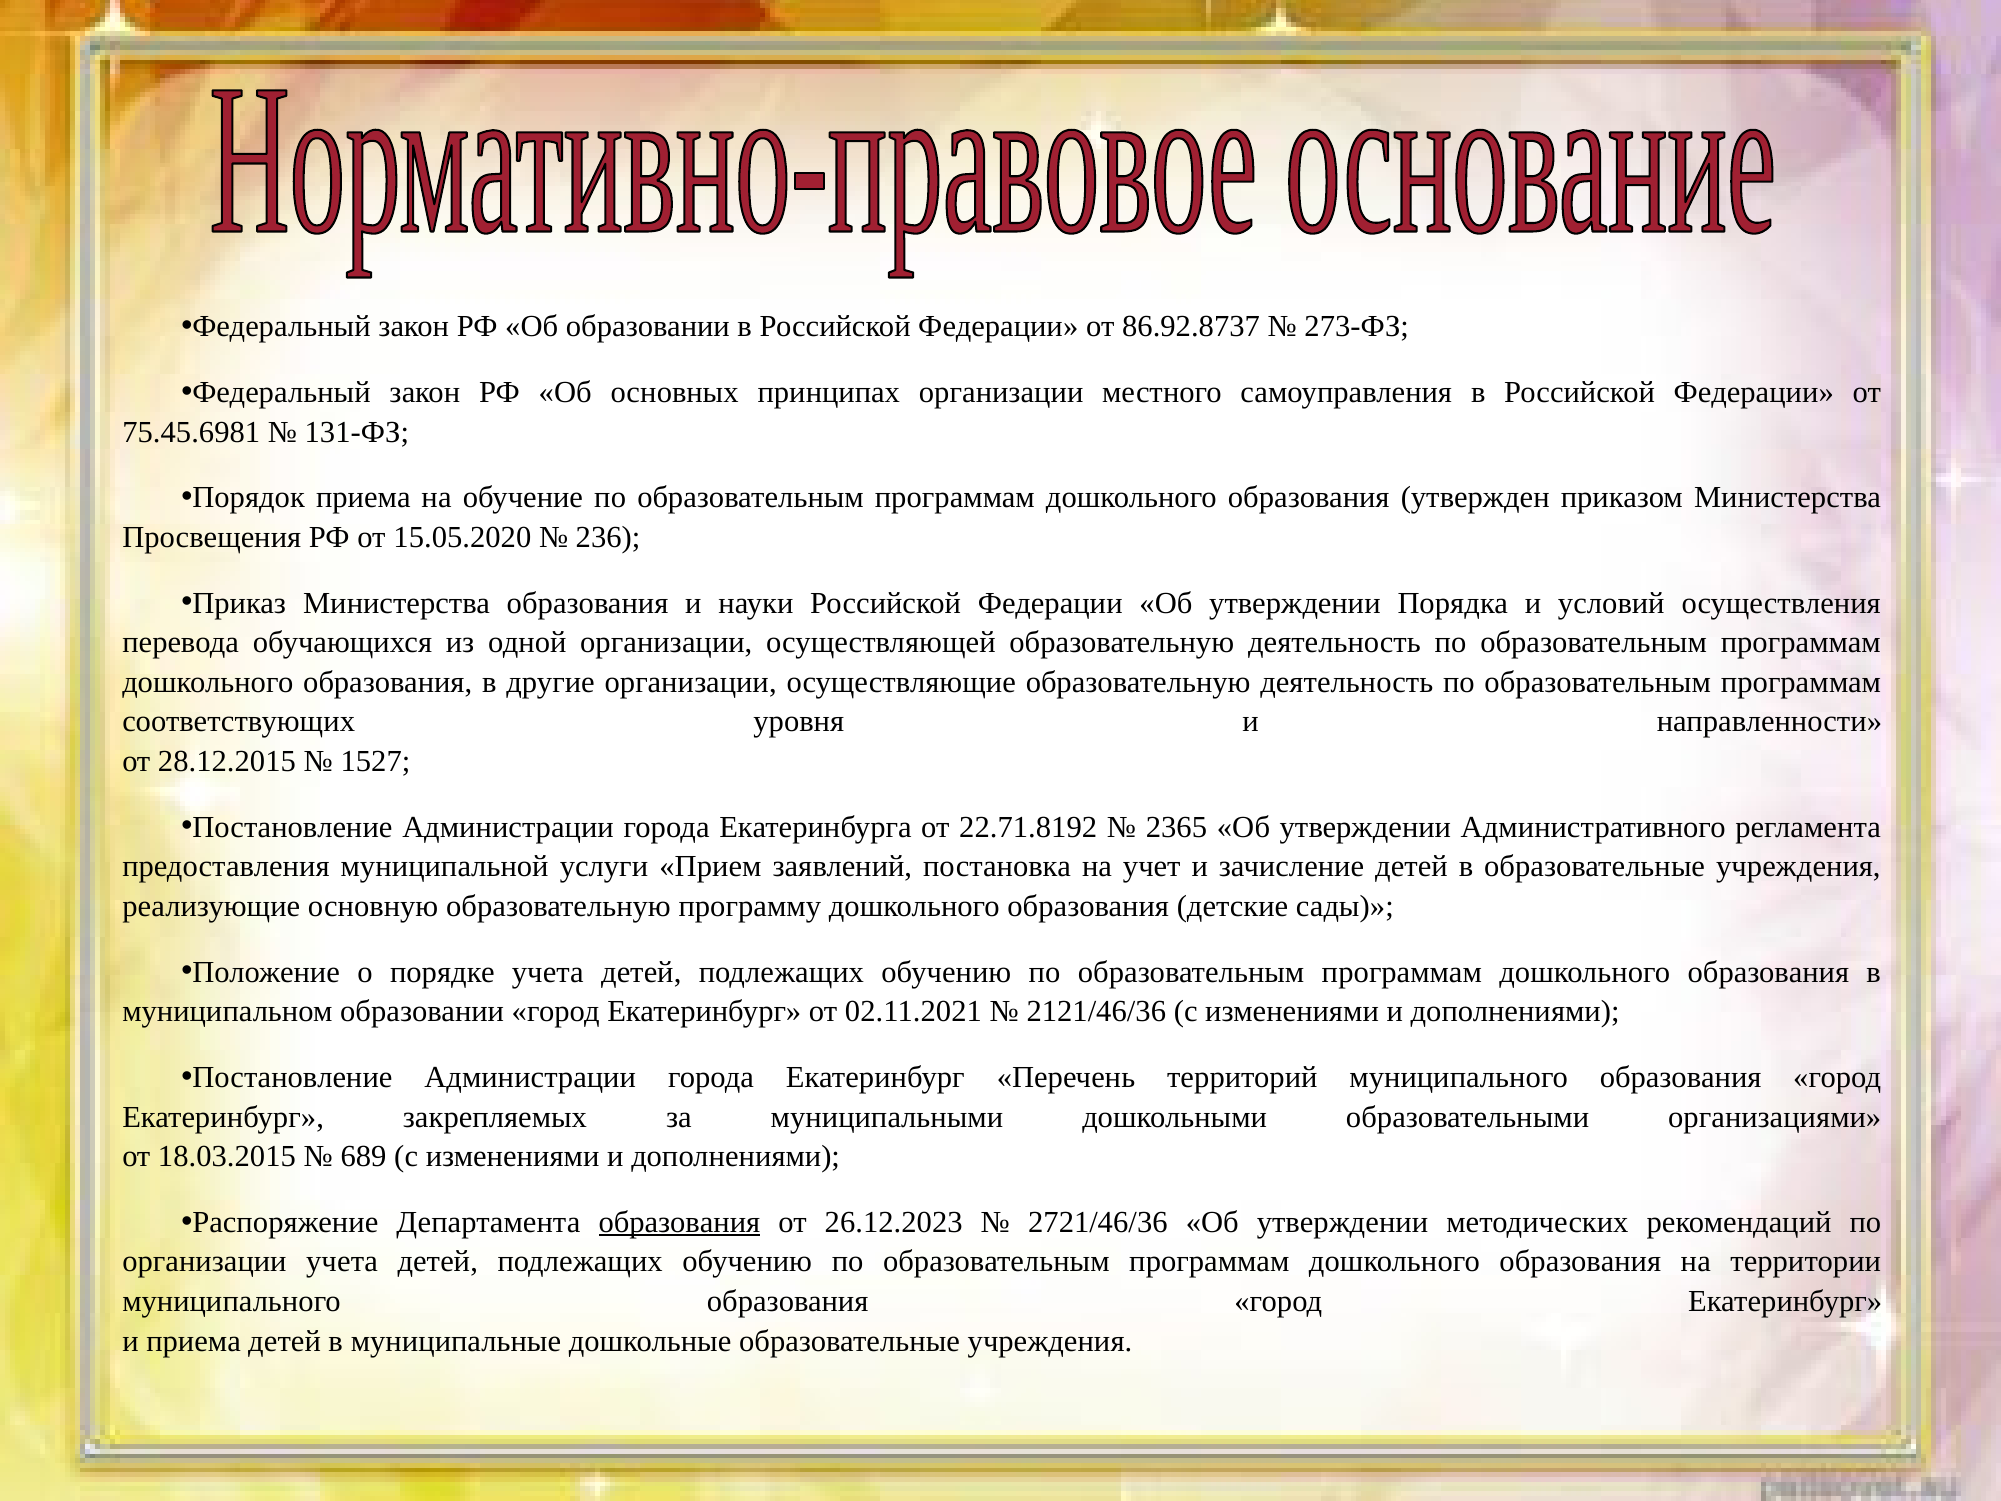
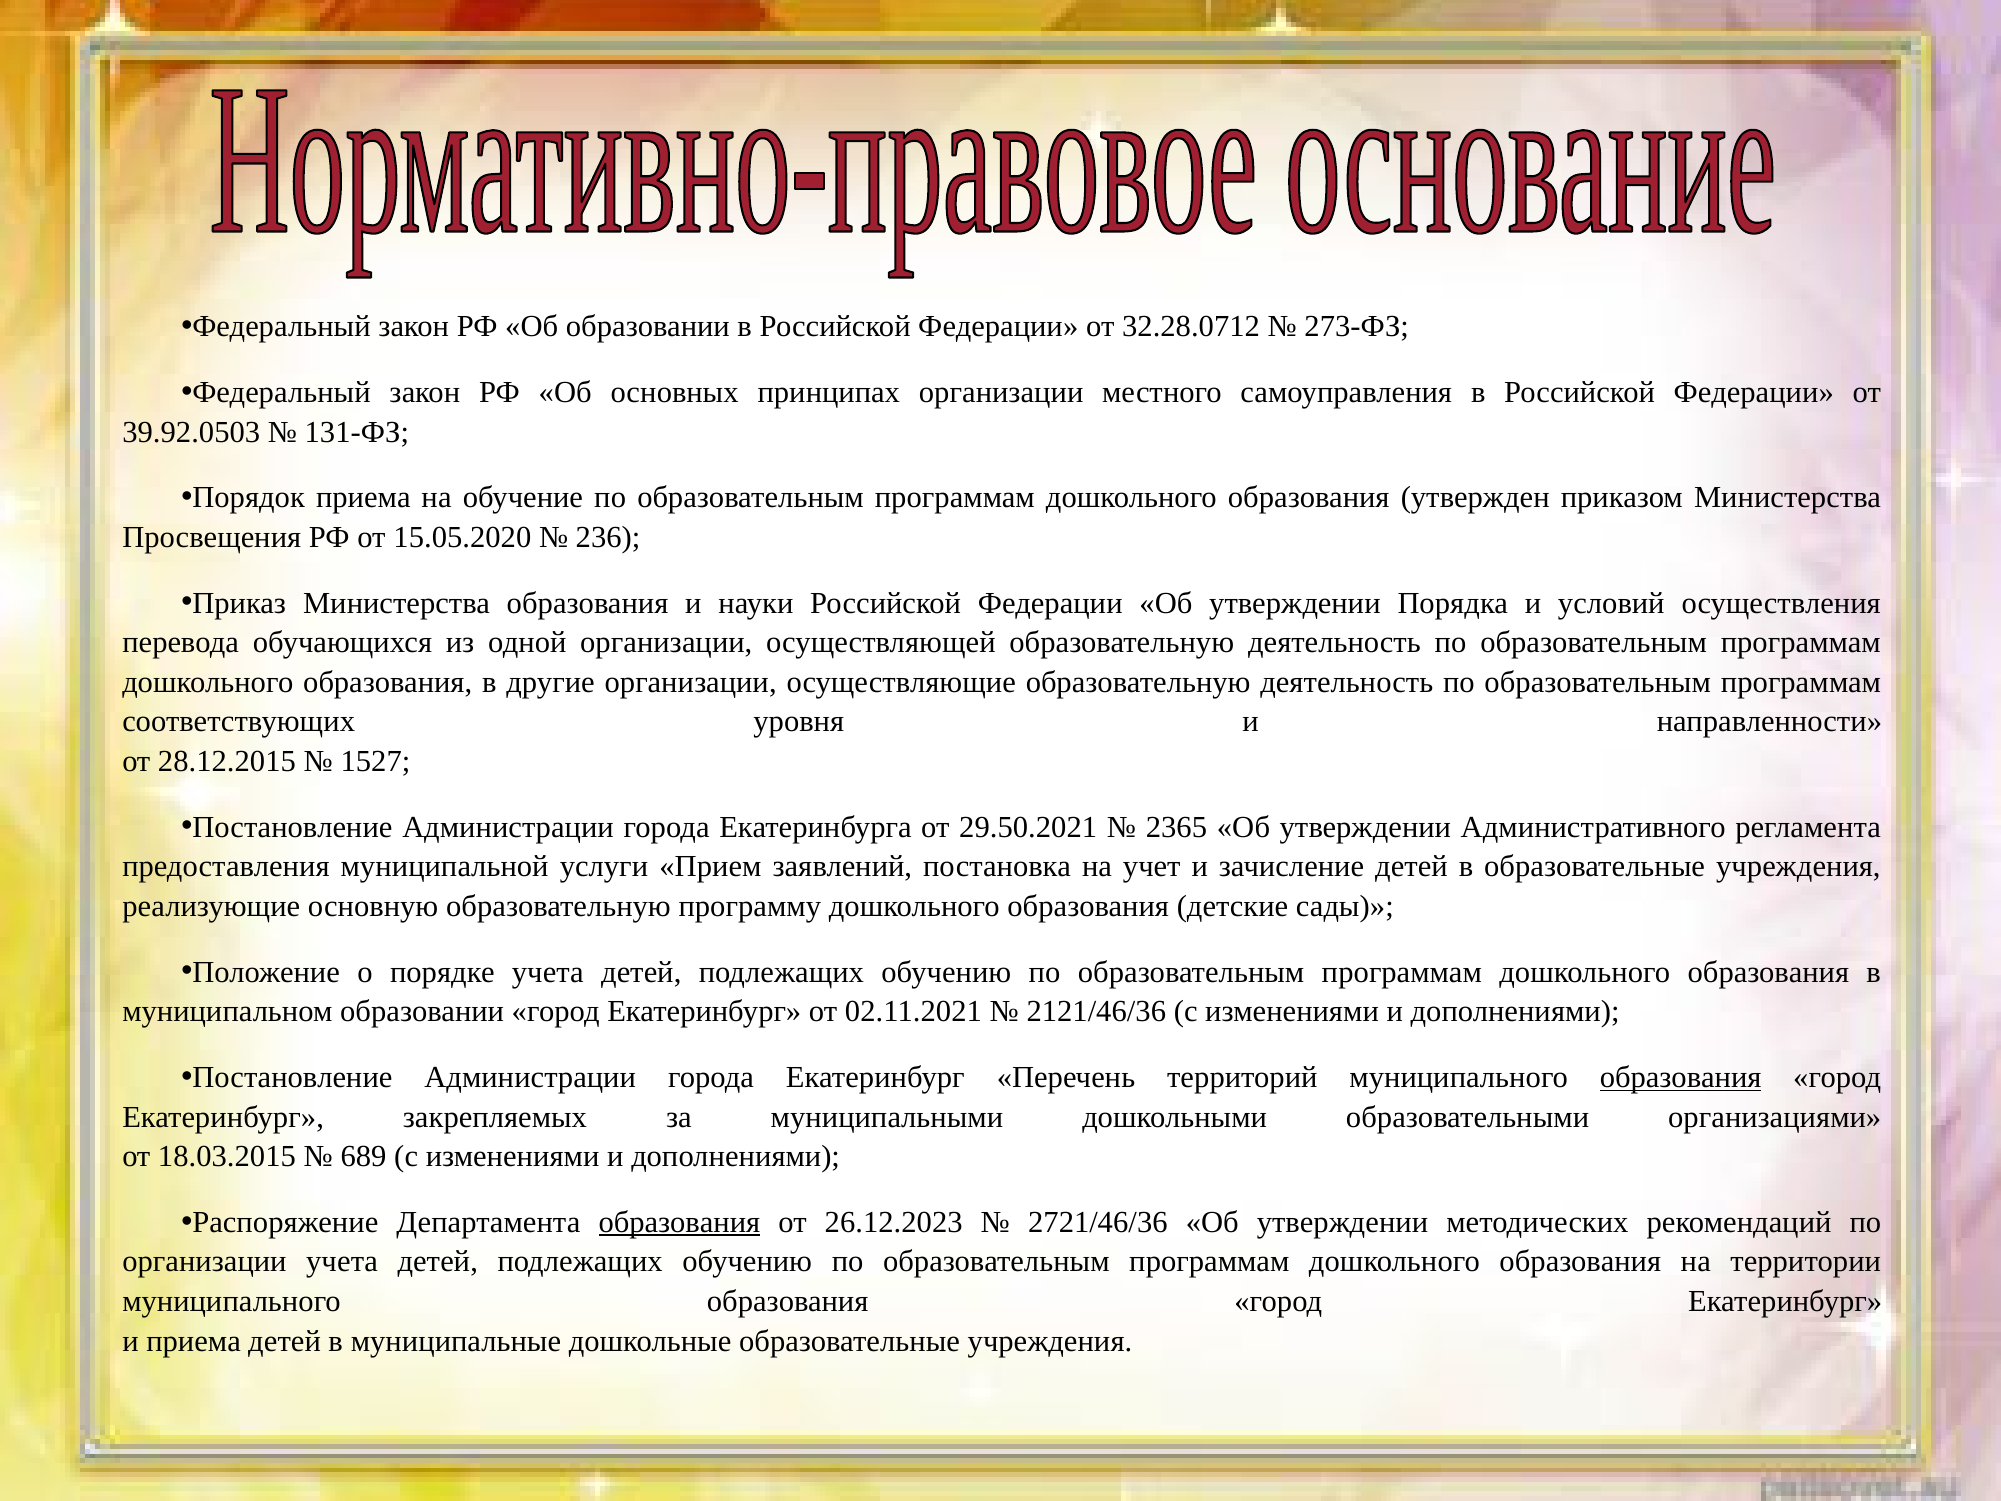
86.92.8737: 86.92.8737 -> 32.28.0712 (1191, 327)
75.45.6981: 75.45.6981 -> 39.92.0503 (191, 432)
22.71.8192: 22.71.8192 -> 29.50.2021 (1028, 827)
образования underline: none -> present (1681, 1077)
